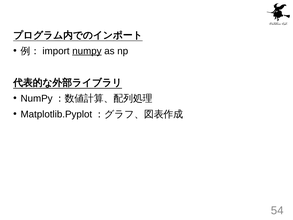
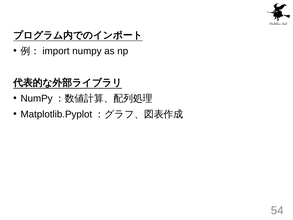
numpy underline: present -> none (87, 51)
